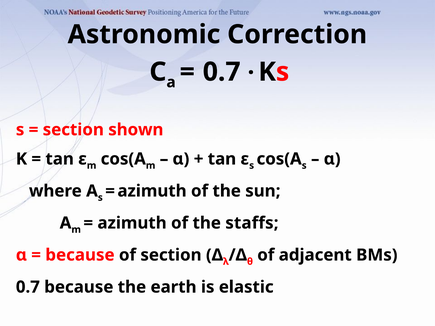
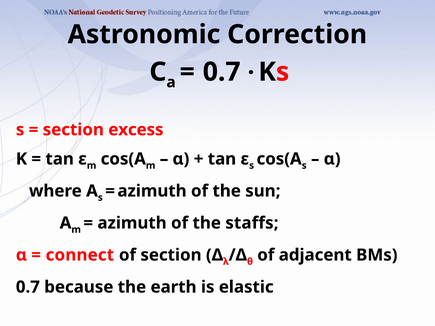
shown: shown -> excess (136, 130)
because: because -> connect (80, 255)
